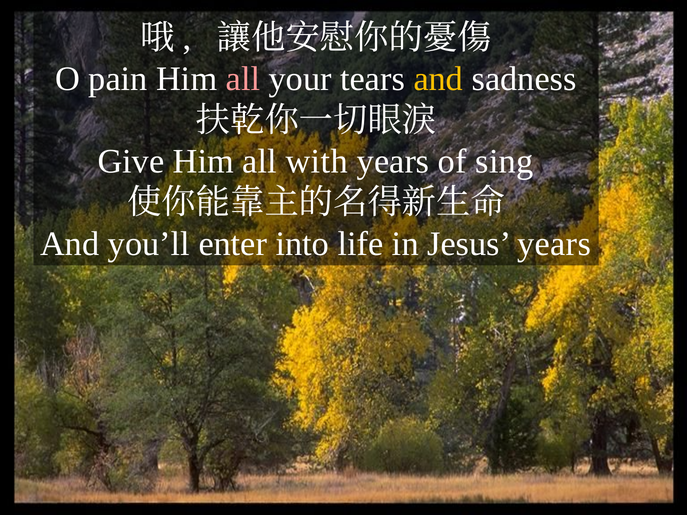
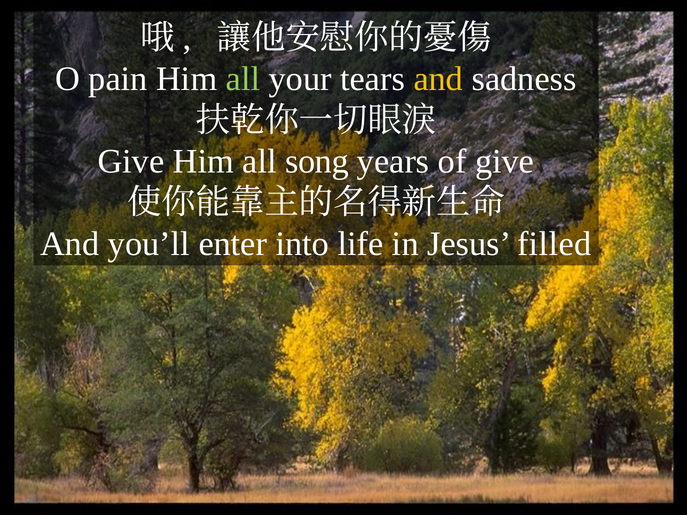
all colour: pink -> light green (243, 79)
with: with -> song (317, 161)
of sing: sing -> give (505, 161)
Jesus years: years -> filled (554, 244)
